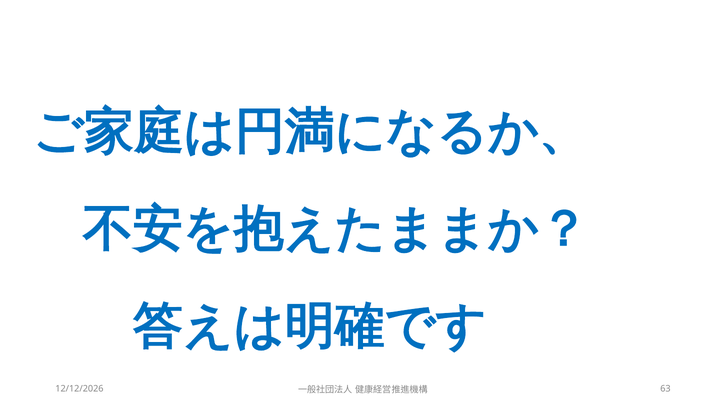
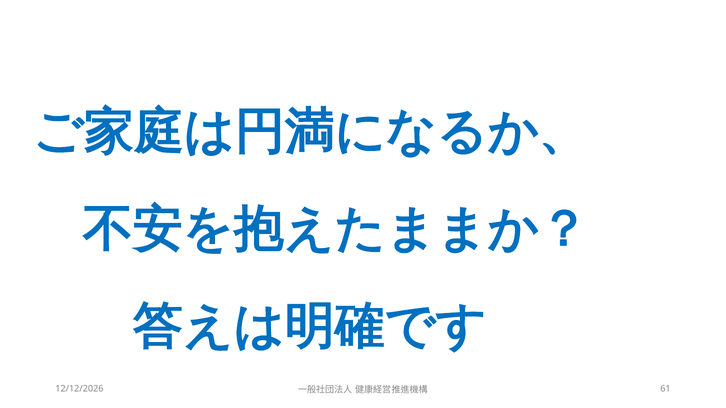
63: 63 -> 61 (665, 389)
